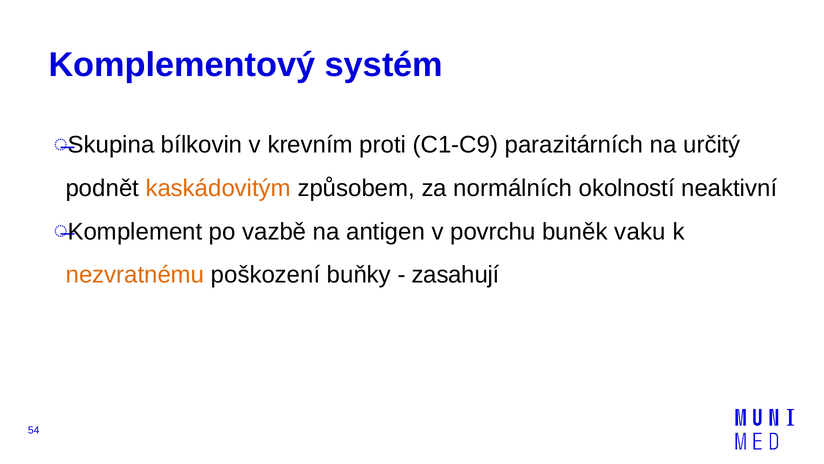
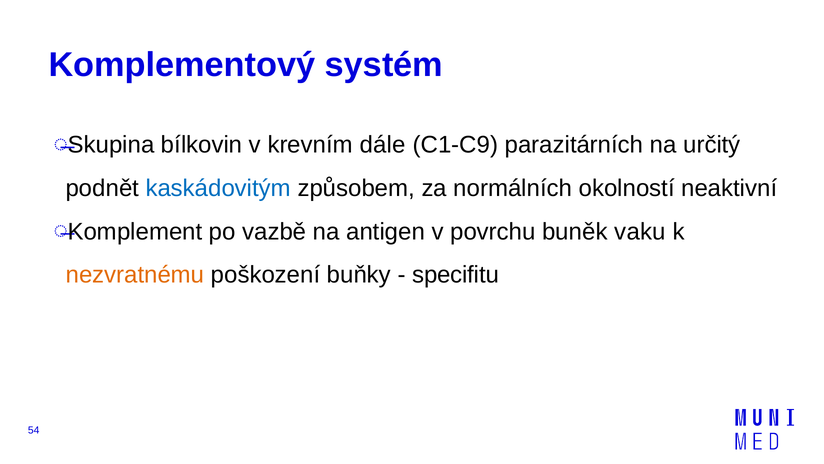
proti: proti -> dále (383, 145)
kaskádovitým colour: orange -> blue (218, 188)
zasahují: zasahují -> specifitu (456, 275)
